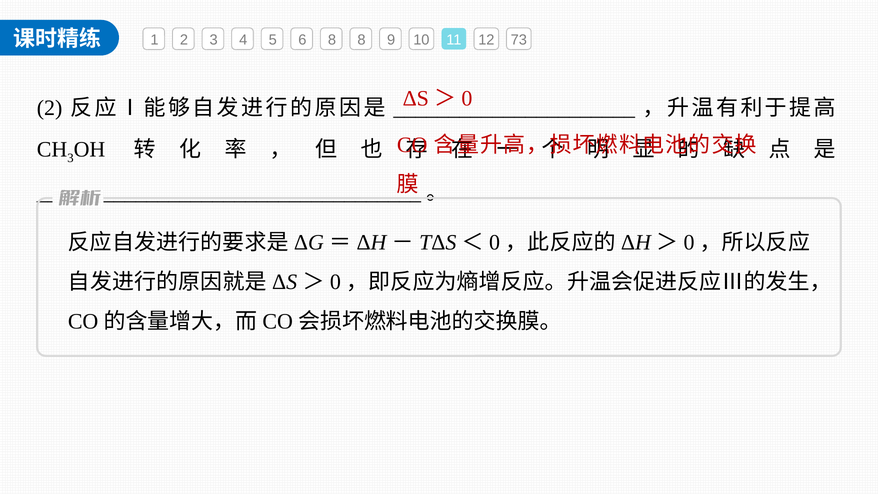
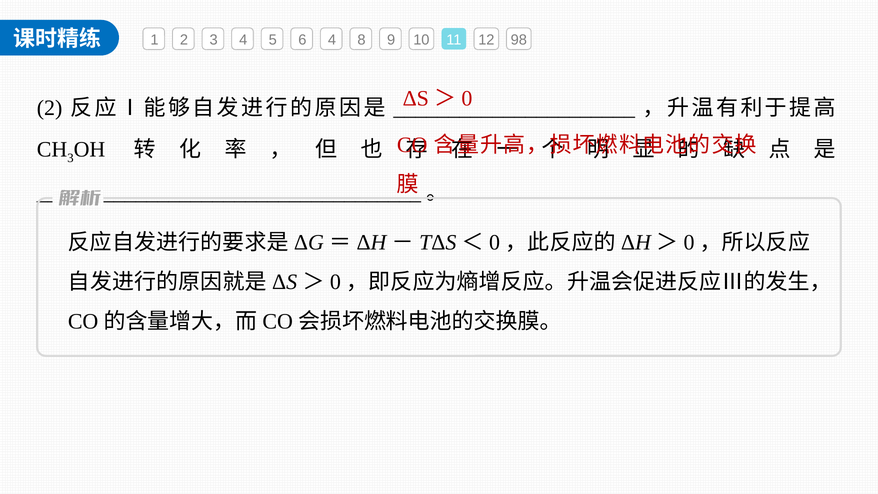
6 8: 8 -> 4 (332, 40)
73: 73 -> 98 (519, 40)
